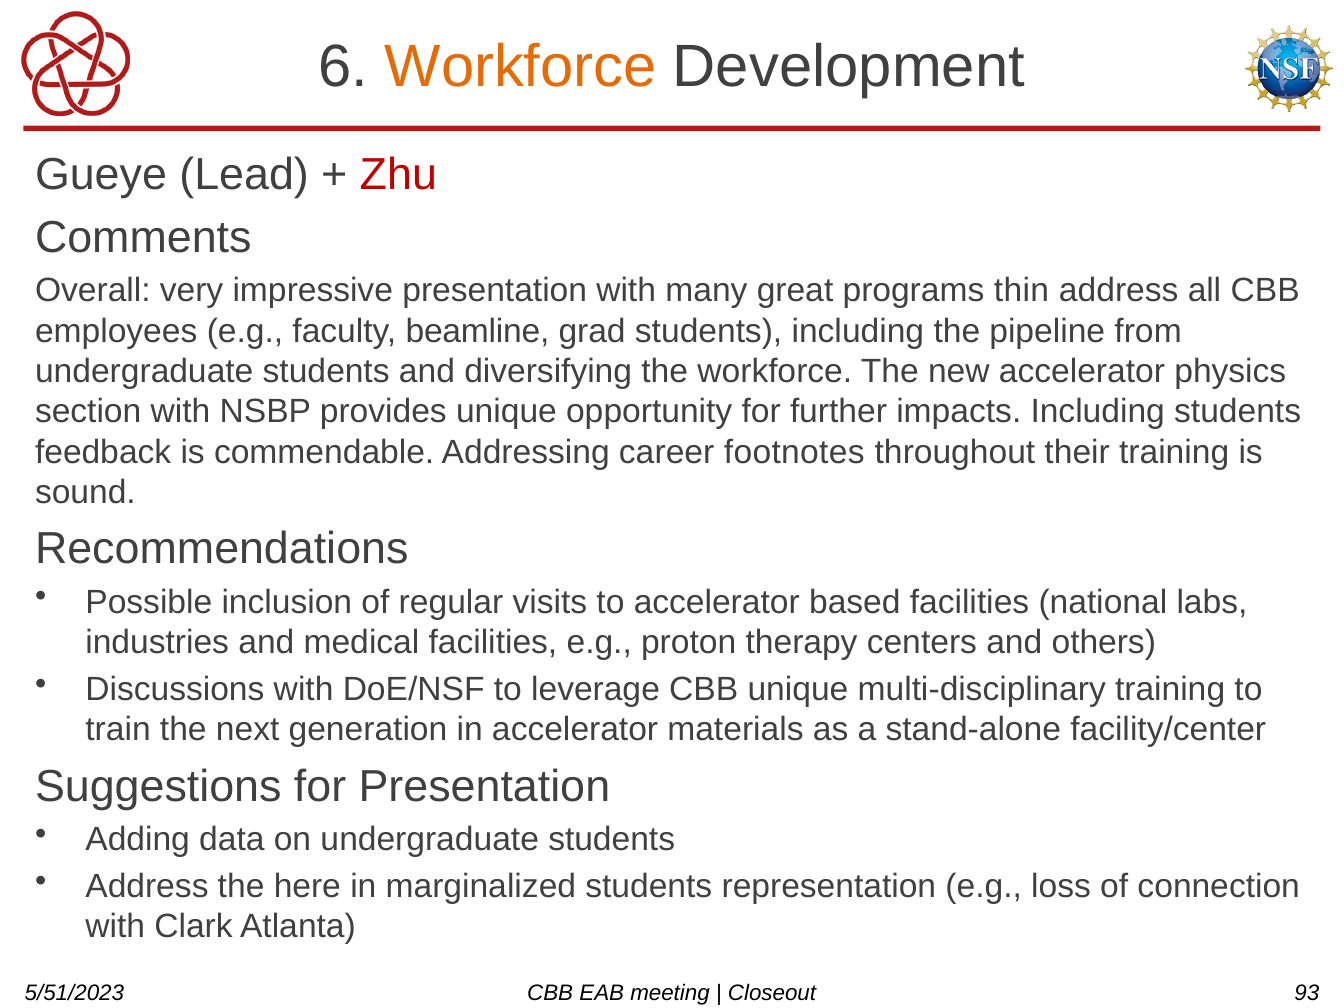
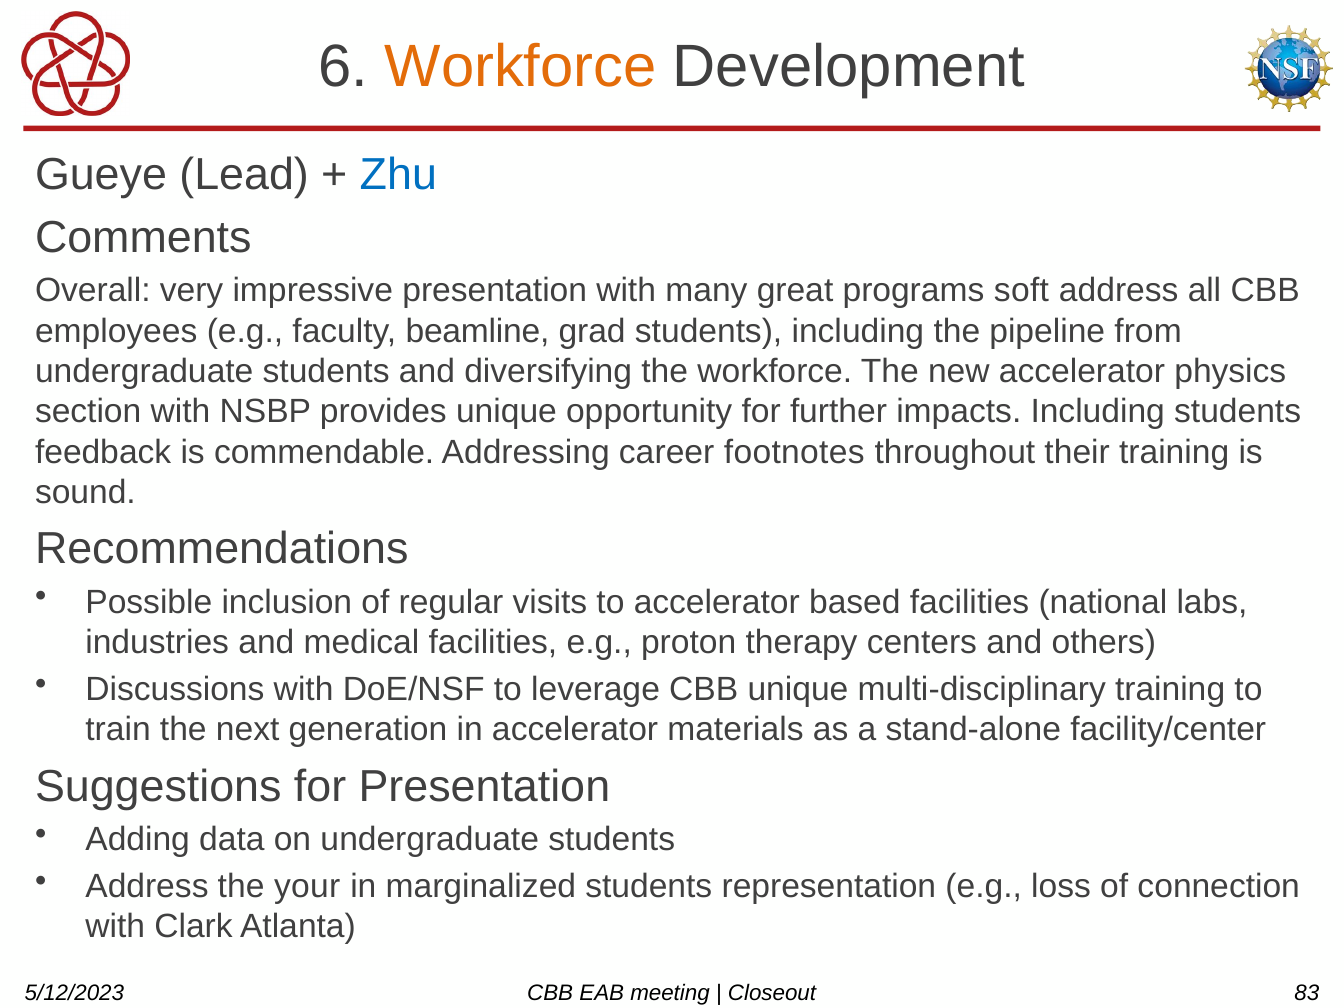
Zhu colour: red -> blue (398, 175)
thin: thin -> soft (1021, 291)
here: here -> your (307, 887)
5/51/2023: 5/51/2023 -> 5/12/2023 (74, 993)
93: 93 -> 83 (1307, 993)
